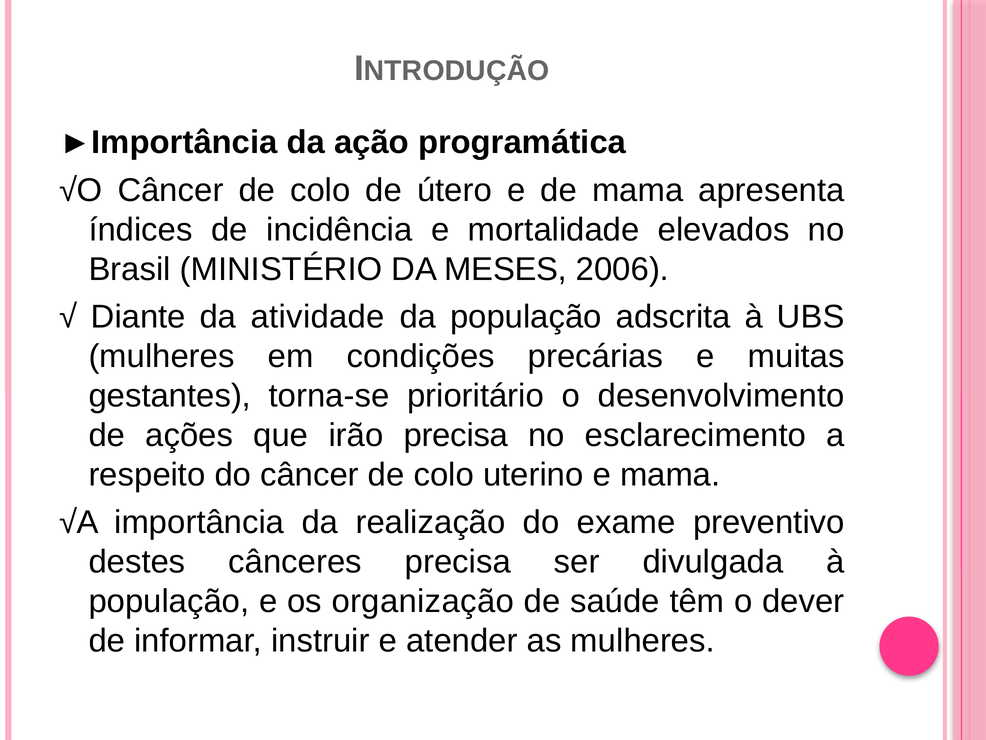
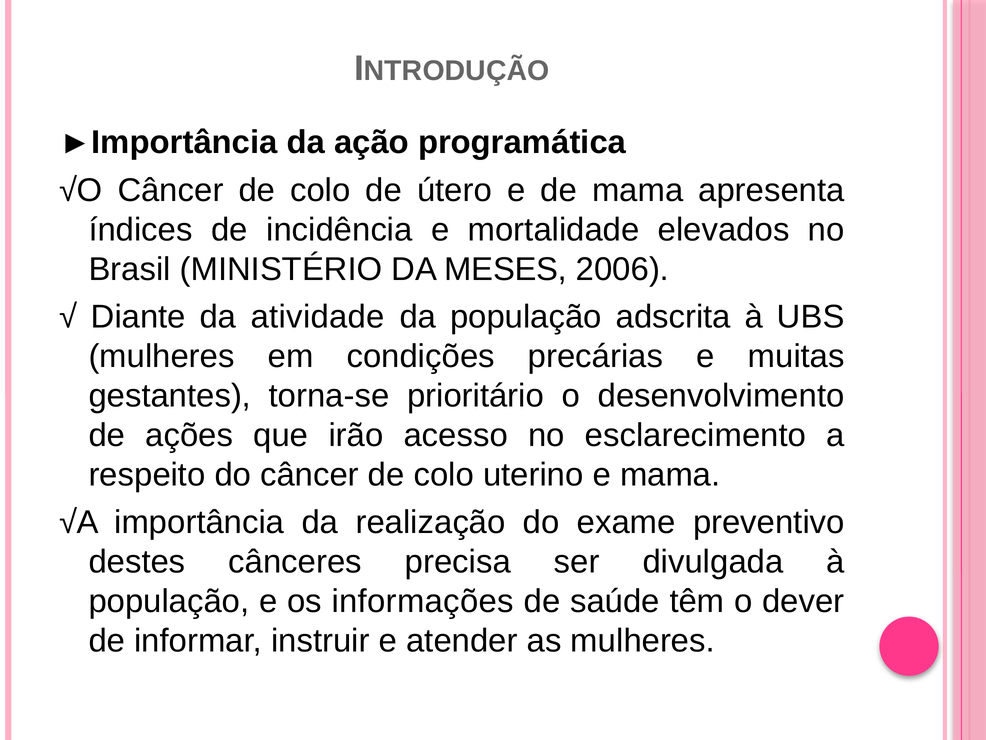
irão precisa: precisa -> acesso (456, 435)
organização: organização -> informações (423, 601)
